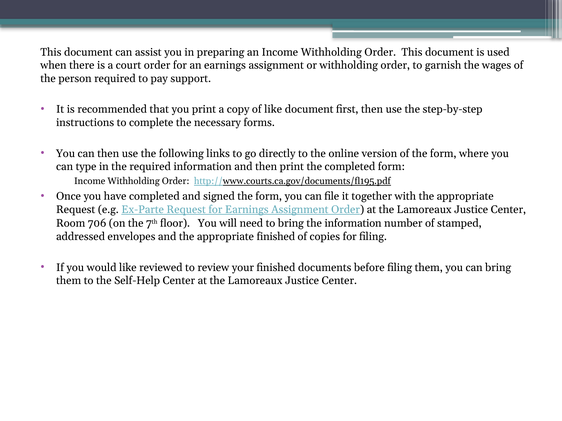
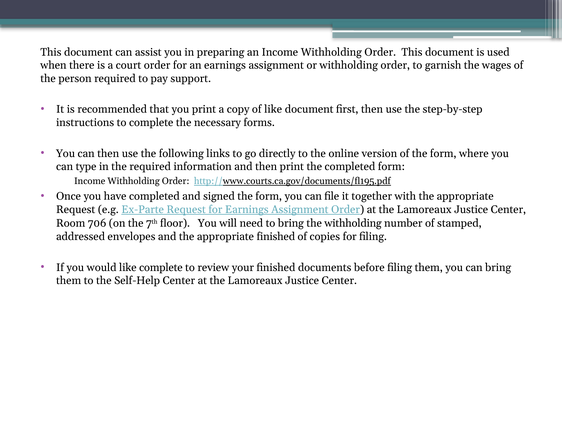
the information: information -> withholding (353, 224)
like reviewed: reviewed -> complete (161, 268)
